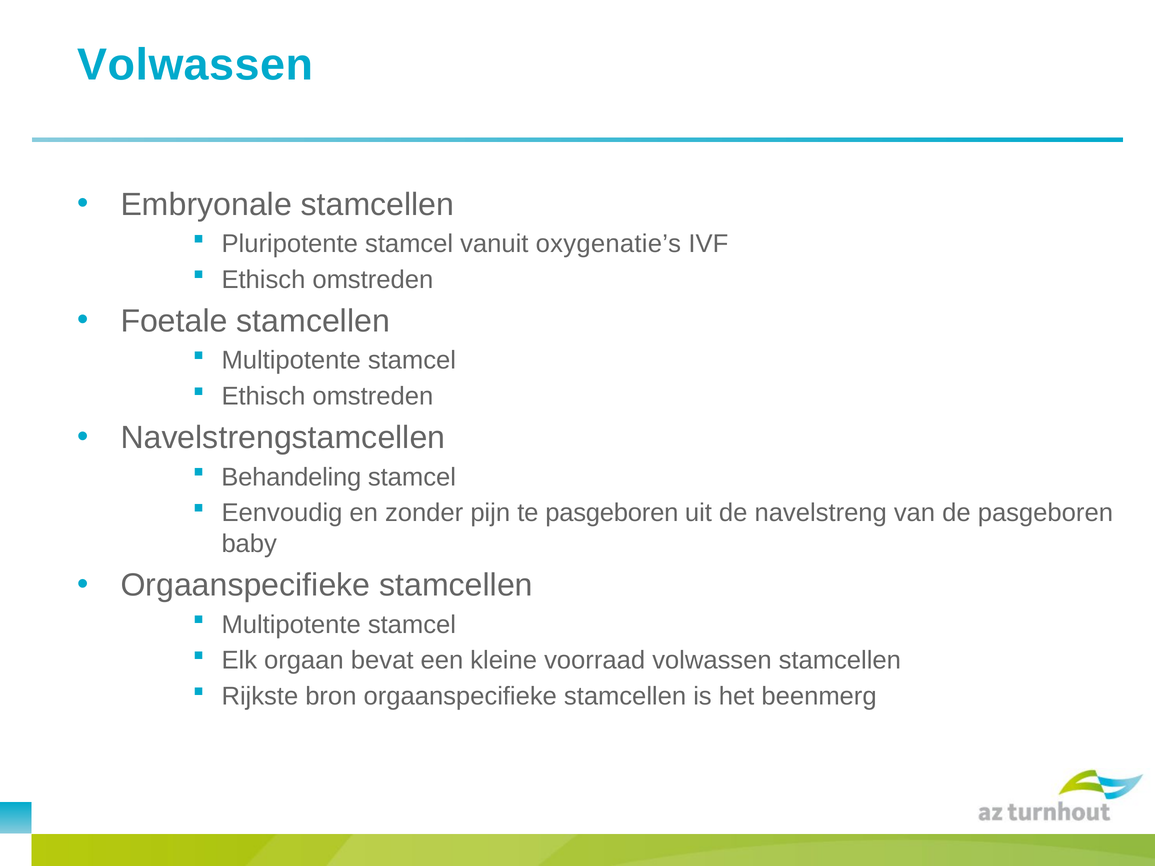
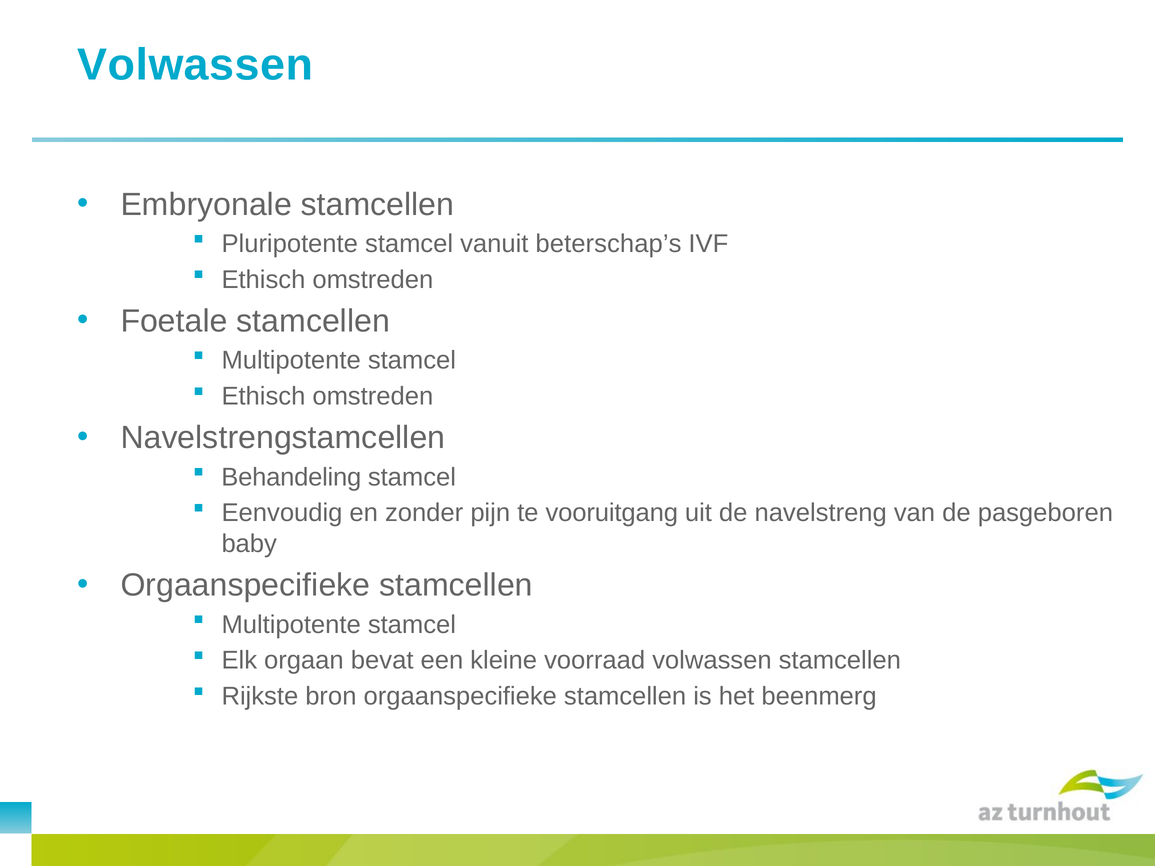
oxygenatie’s: oxygenatie’s -> beterschap’s (608, 244)
te pasgeboren: pasgeboren -> vooruitgang (612, 513)
